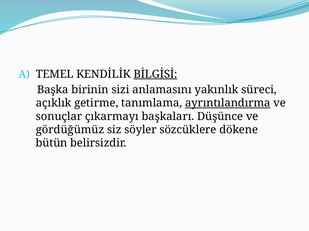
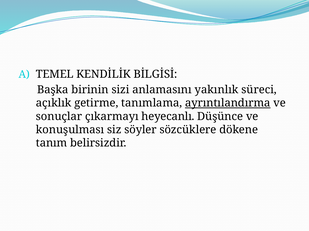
BİLGİSİ underline: present -> none (155, 74)
başkaları: başkaları -> heyecanlı (168, 117)
gördüğümüz: gördüğümüz -> konuşulması (70, 130)
bütün: bütün -> tanım (52, 144)
